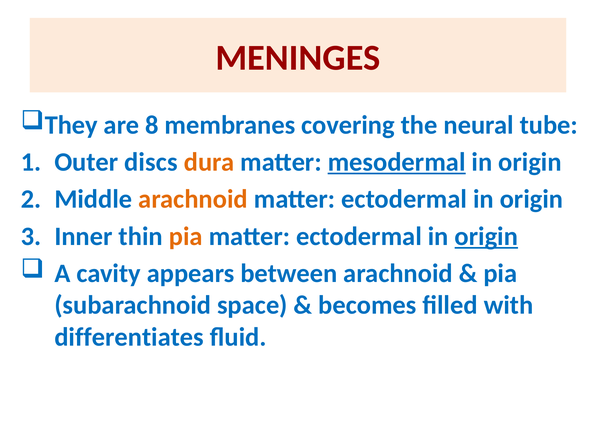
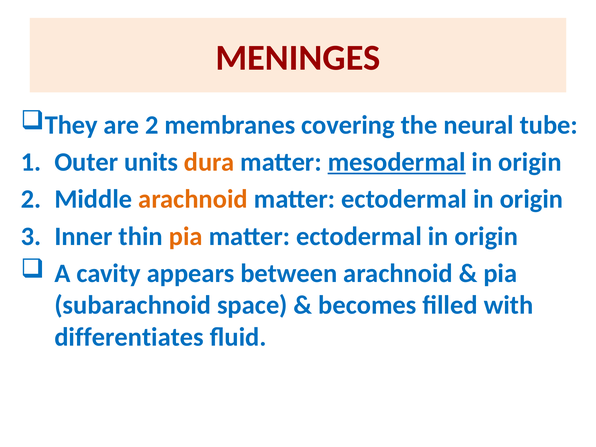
are 8: 8 -> 2 (152, 125)
discs: discs -> units (151, 162)
origin underline: present -> none (486, 236)
